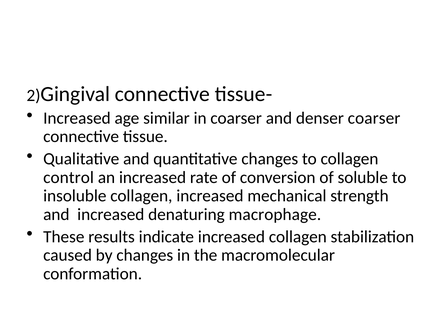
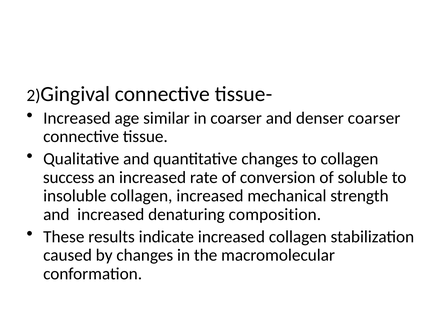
control: control -> success (69, 177)
macrophage: macrophage -> composition (275, 215)
